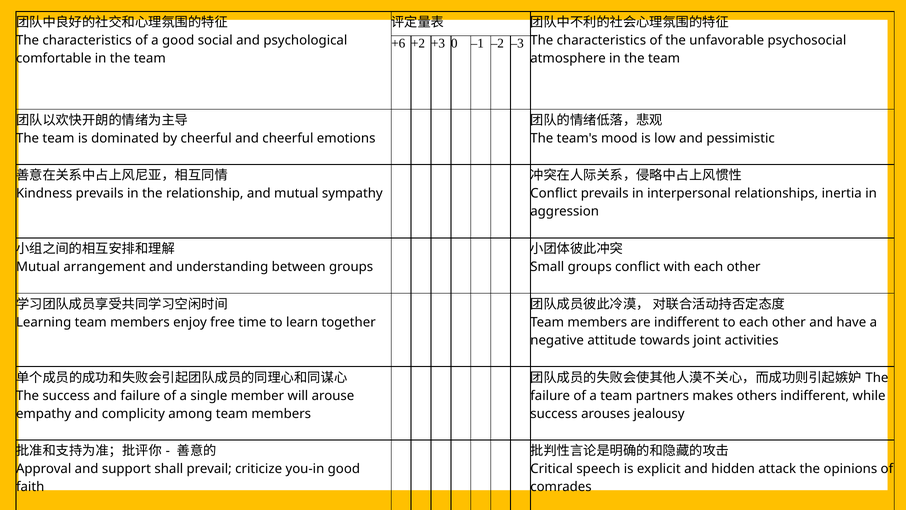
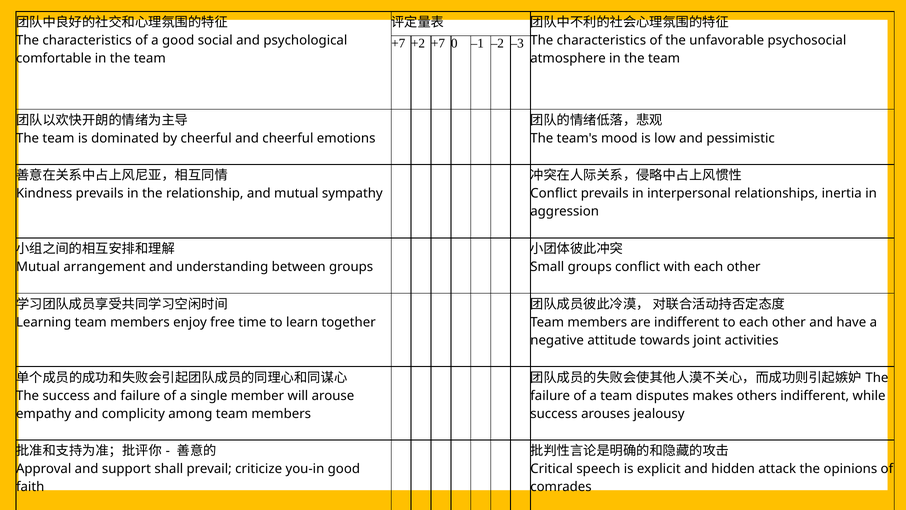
+6: +6 -> +7 (398, 43)
+2 +3: +3 -> +7 (438, 43)
partners: partners -> disputes (662, 395)
